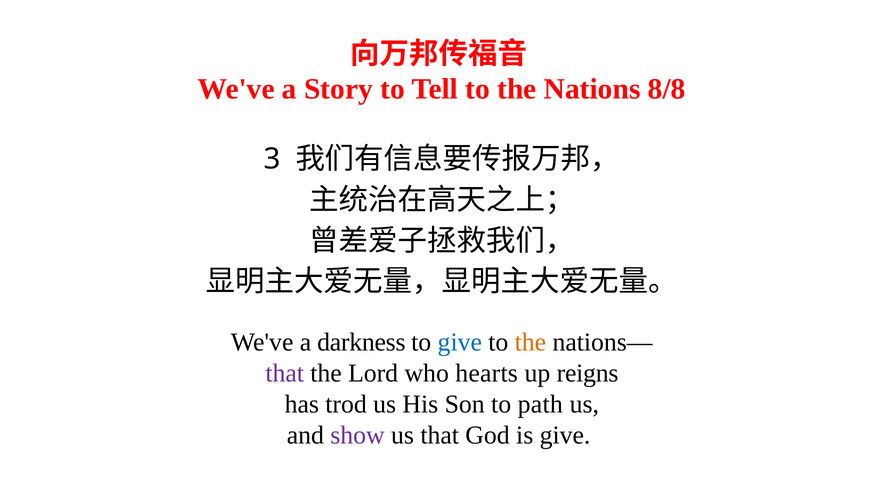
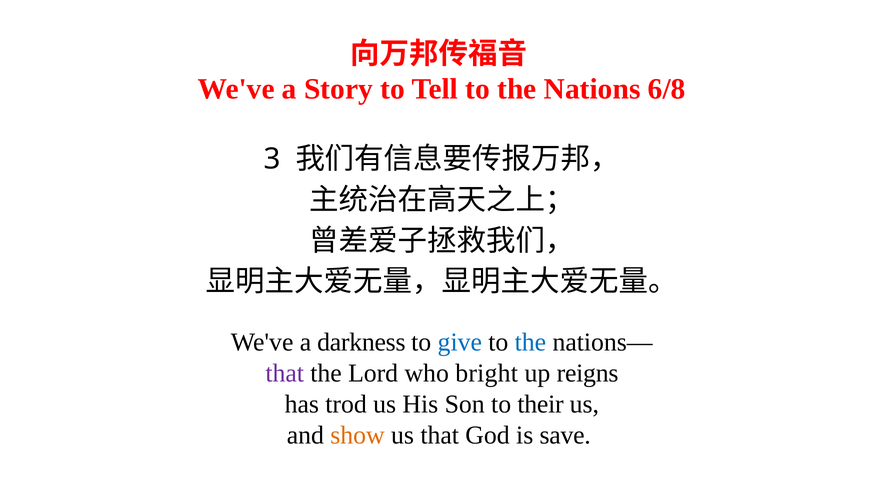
8/8: 8/8 -> 6/8 (667, 89)
the colour: orange -> blue (530, 342)
hearts: hearts -> bright (487, 373)
path: path -> their (541, 404)
show colour: purple -> orange (358, 435)
is give: give -> save (565, 435)
